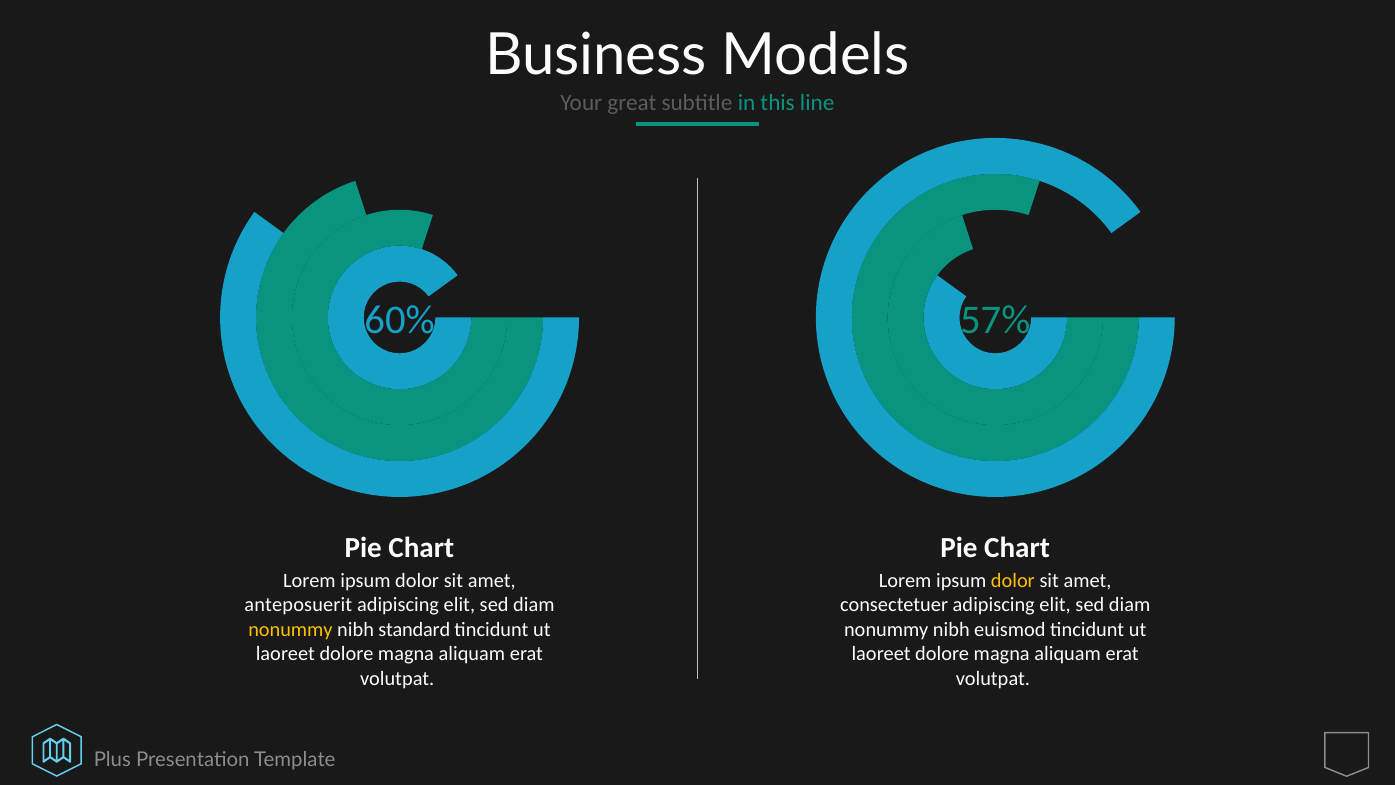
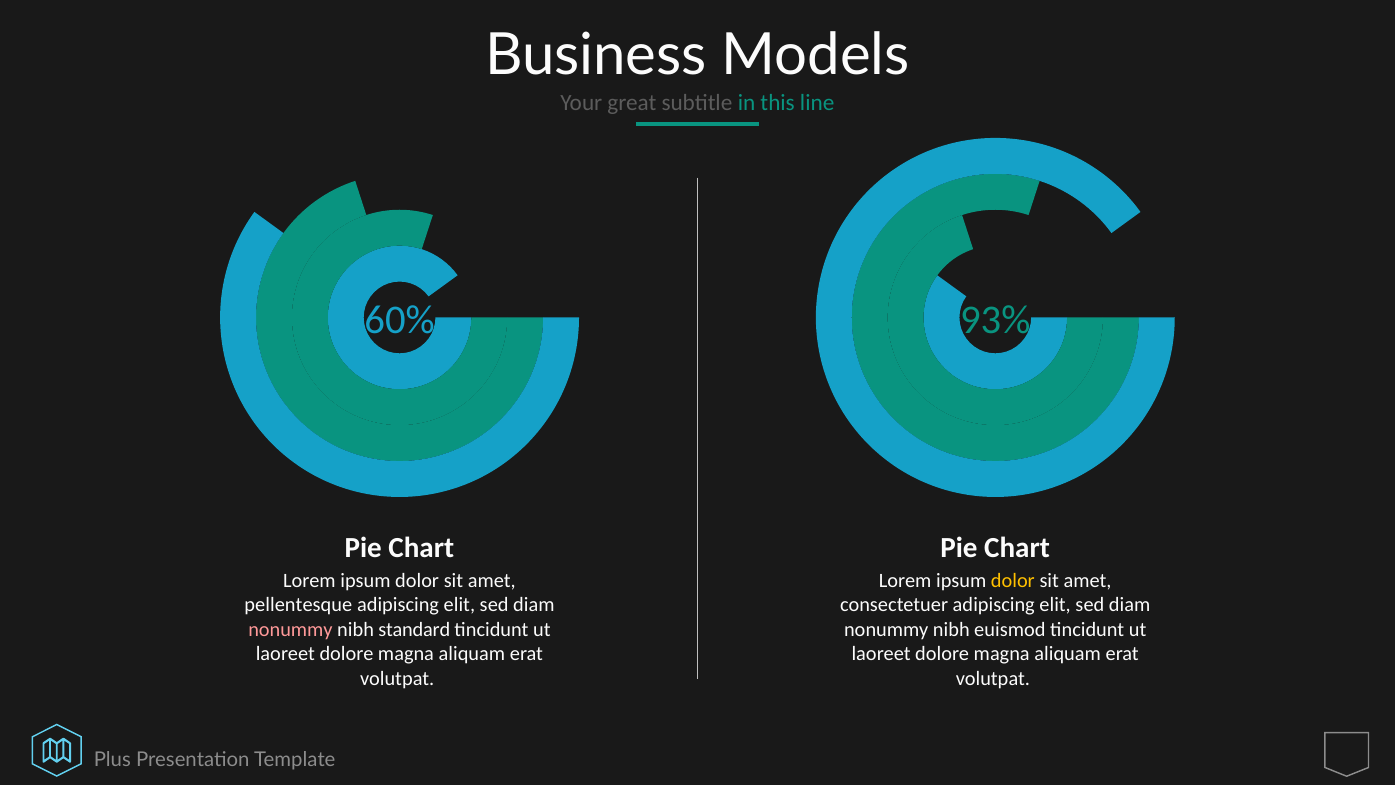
57%: 57% -> 93% (995, 320)
anteposuerit: anteposuerit -> pellentesque (298, 605)
nonummy colour: yellow -> pink (290, 629)
